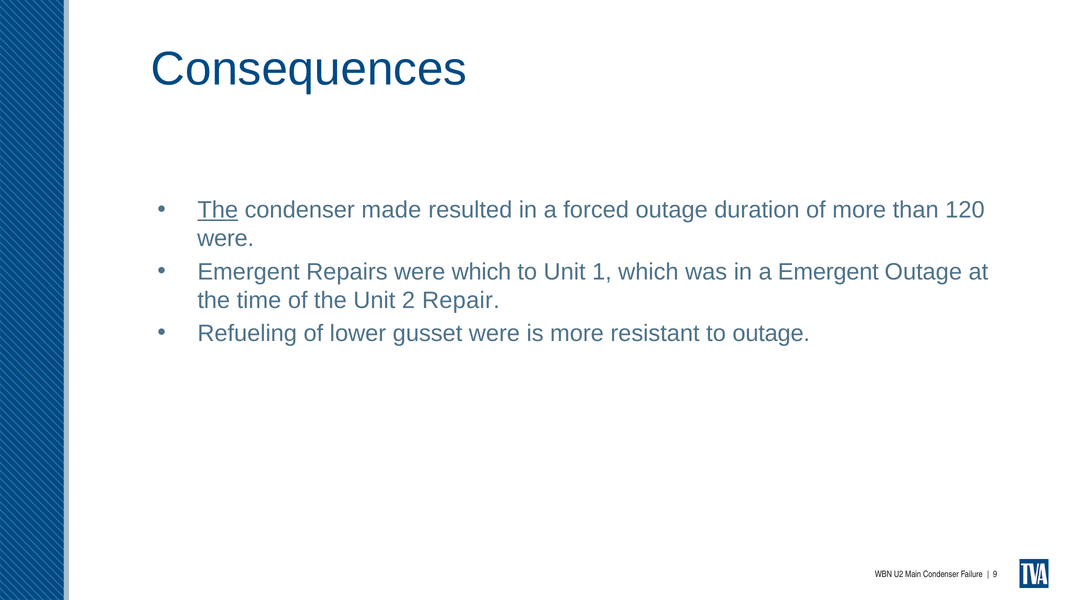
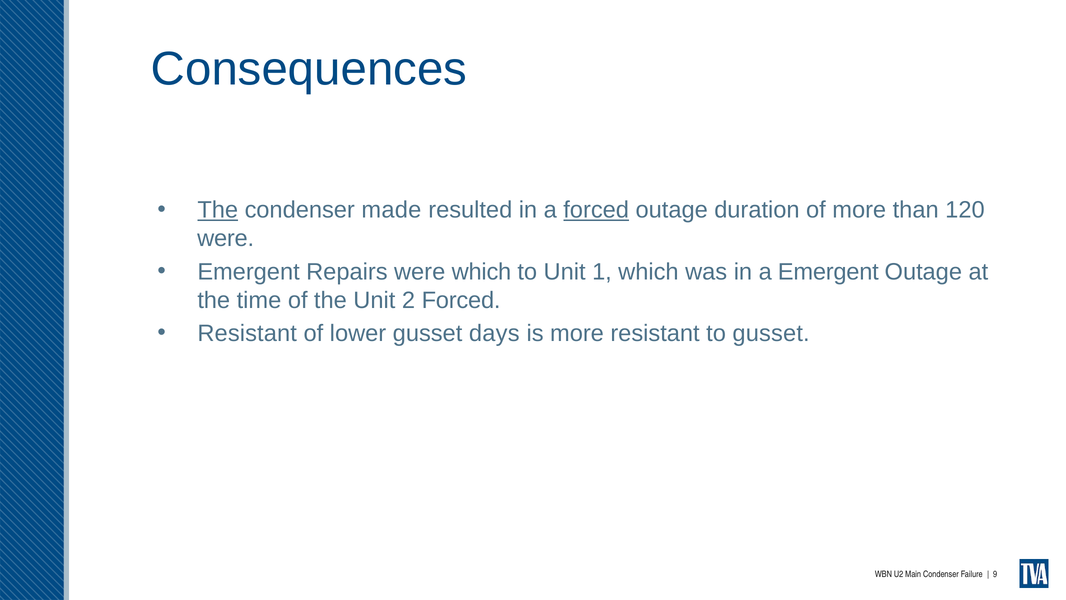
forced underline: none -> present (596, 210)
2 Repair: Repair -> Forced (461, 300)
Refueling: Refueling -> Resistant (247, 333)
gusset were: were -> days (494, 333)
to outage: outage -> gusset (771, 333)
